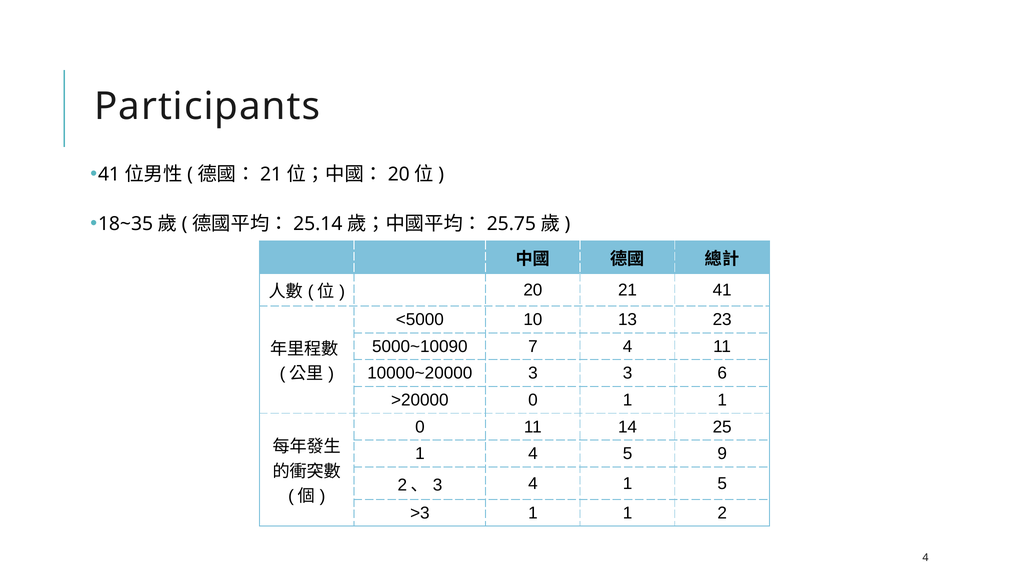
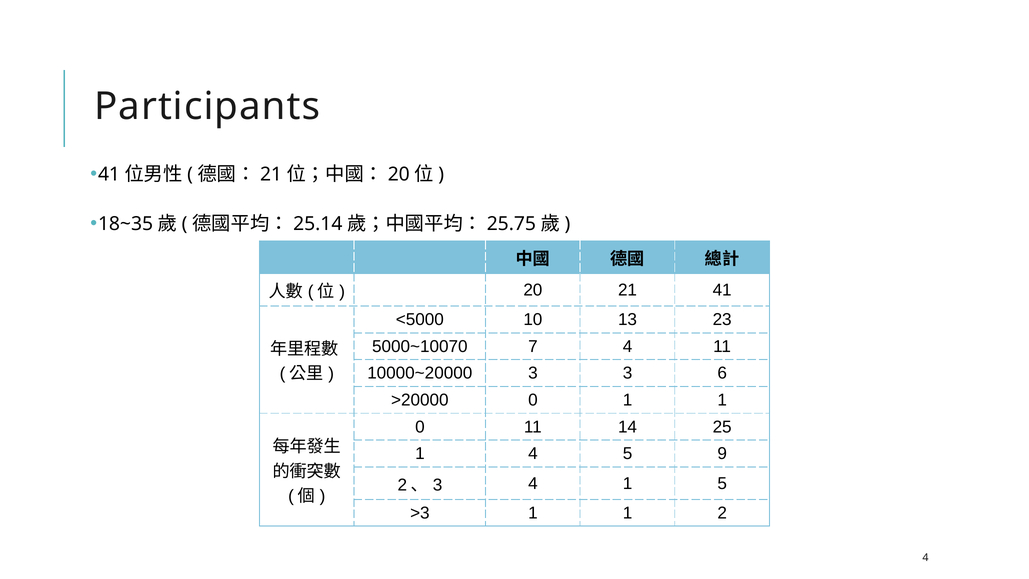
5000~10090: 5000~10090 -> 5000~10070 (420, 346)
